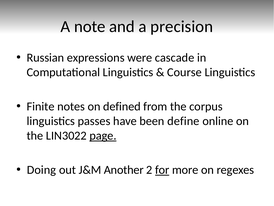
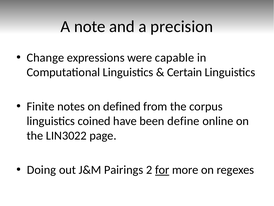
Russian: Russian -> Change (45, 57)
cascade: cascade -> capable (175, 57)
Course: Course -> Certain (185, 72)
passes: passes -> coined (94, 121)
page underline: present -> none (103, 135)
Another: Another -> Pairings (124, 170)
